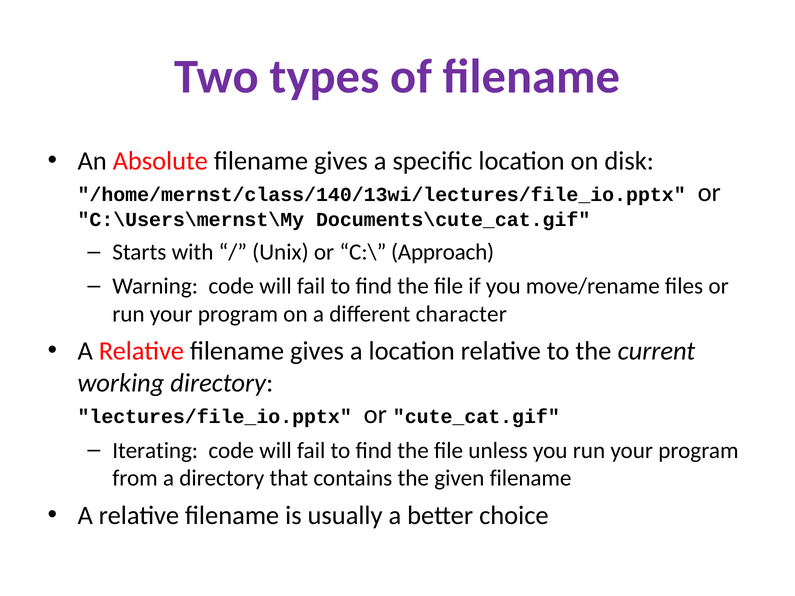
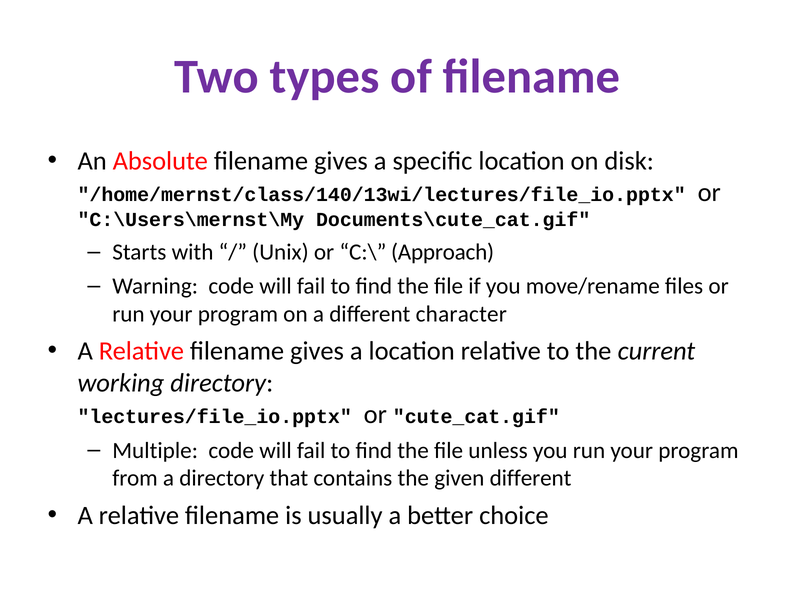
Iterating: Iterating -> Multiple (155, 451)
given filename: filename -> different (531, 478)
